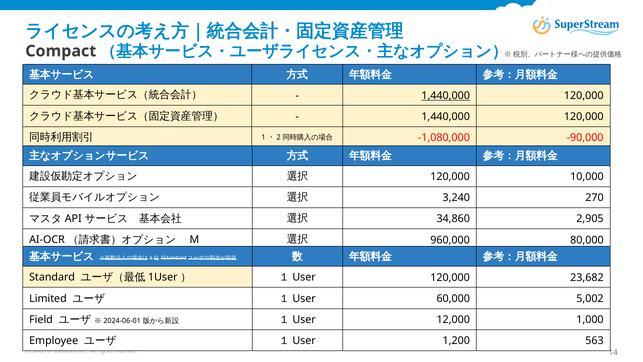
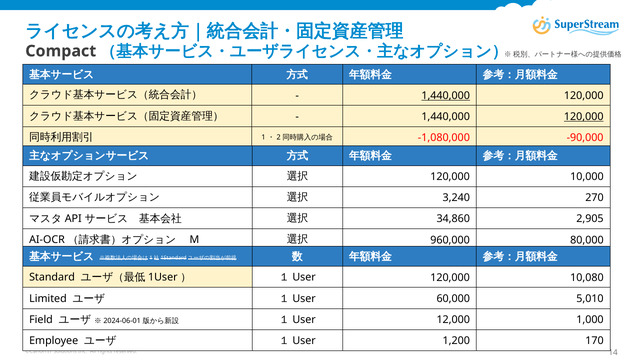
120,000 underline: none -> present (584, 117)
23,682: 23,682 -> 10,080 (587, 277)
5,002: 5,002 -> 5,010 (590, 298)
563: 563 -> 170 (594, 341)
